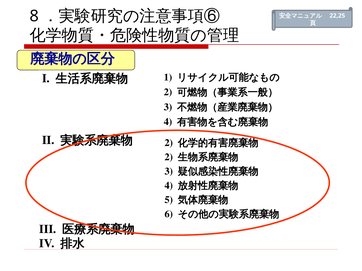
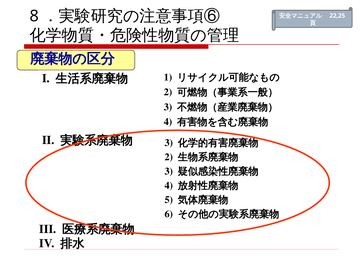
2: 2 -> 3 (169, 143)
